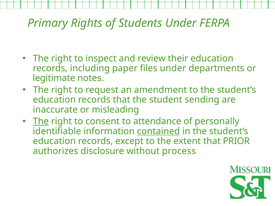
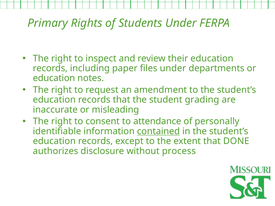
legitimate: legitimate -> education (54, 78)
sending: sending -> grading (202, 100)
The underline: present -> none (41, 122)
PRIOR: PRIOR -> DONE (236, 141)
